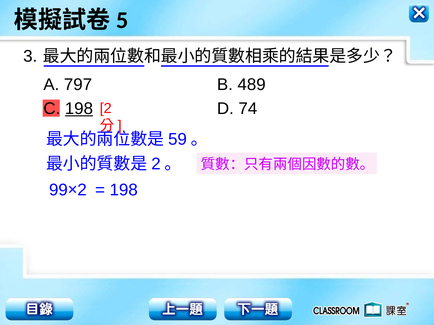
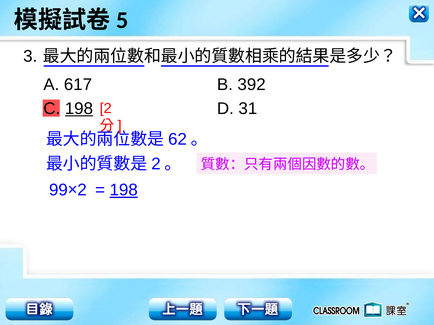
797: 797 -> 617 (78, 85)
489: 489 -> 392 (252, 85)
74: 74 -> 31 (248, 109)
59: 59 -> 62 (177, 140)
198 underline: none -> present (124, 190)
